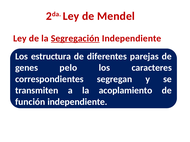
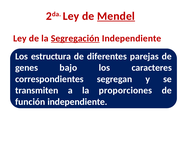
Mendel underline: none -> present (116, 16)
pelo: pelo -> bajo (68, 68)
acoplamiento: acoplamiento -> proporciones (125, 91)
